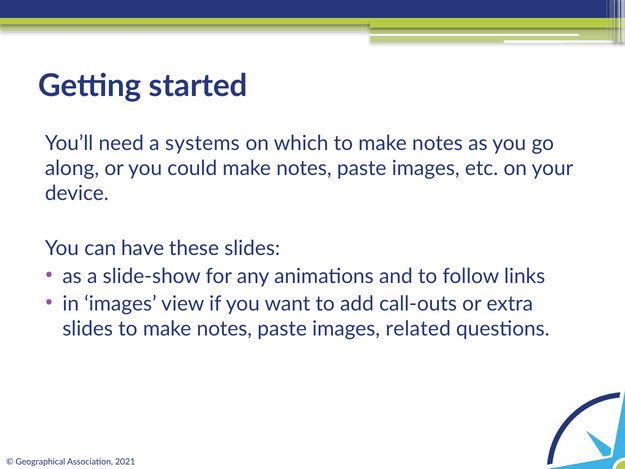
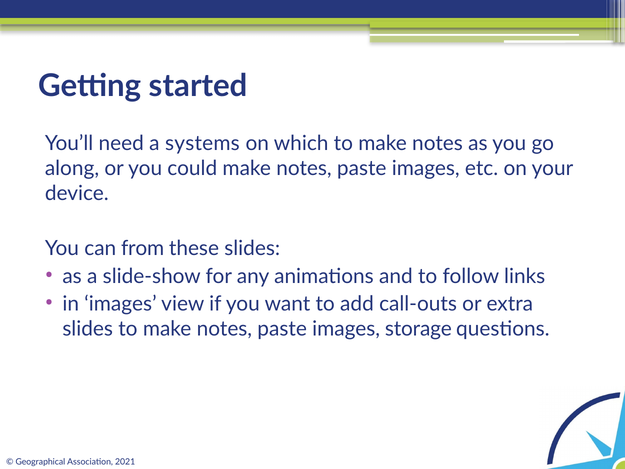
have: have -> from (143, 248)
related: related -> storage (418, 329)
